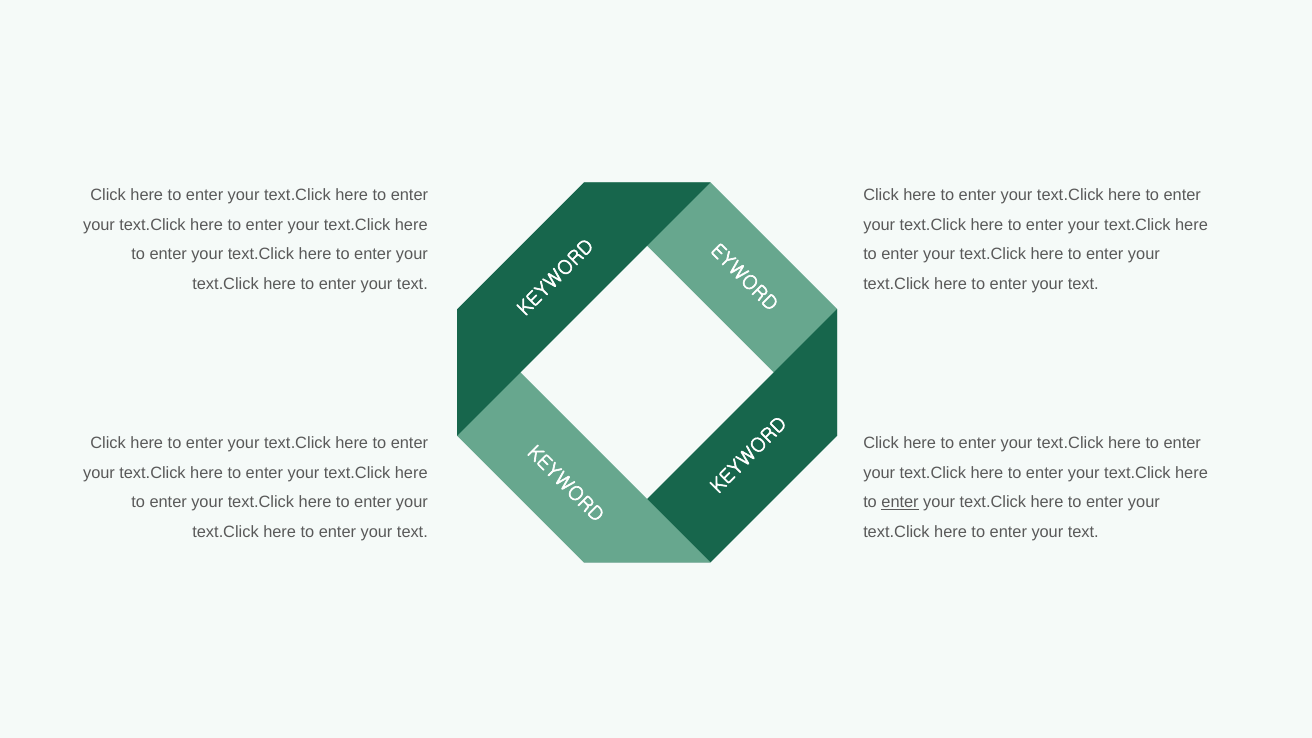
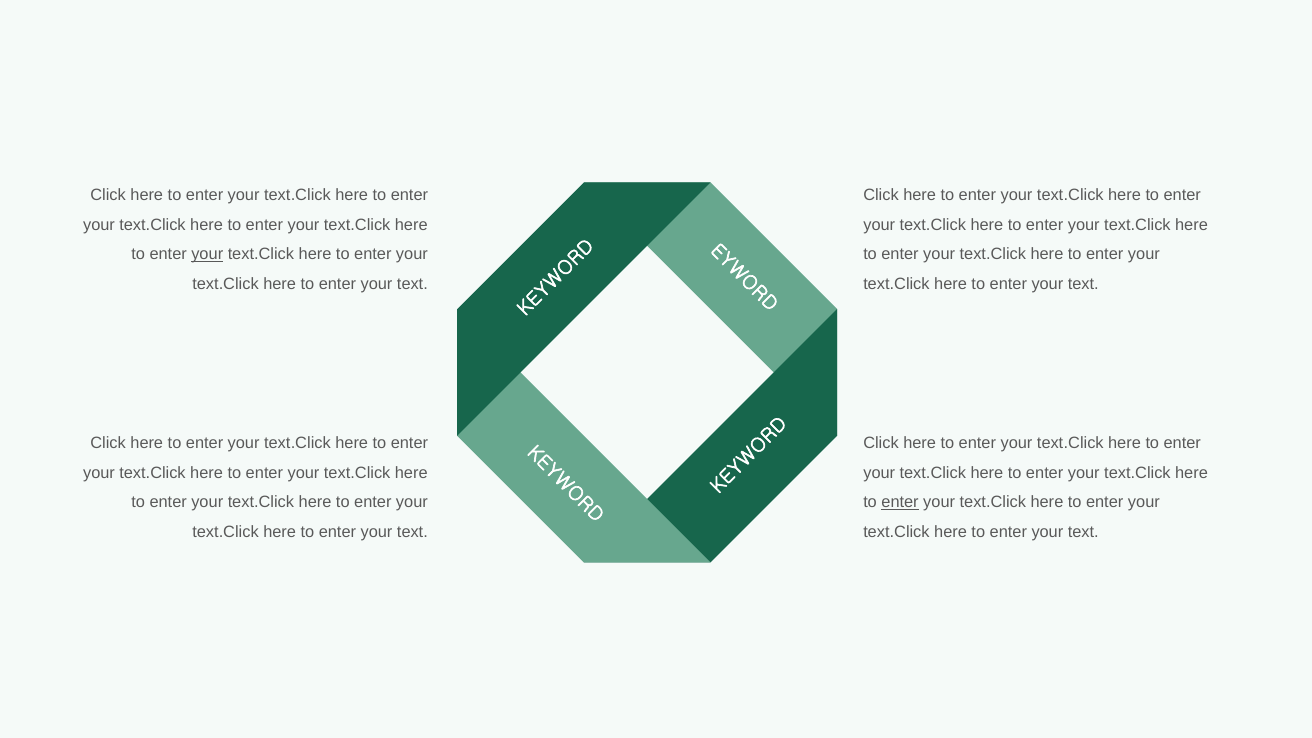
your underline: none -> present (207, 254)
